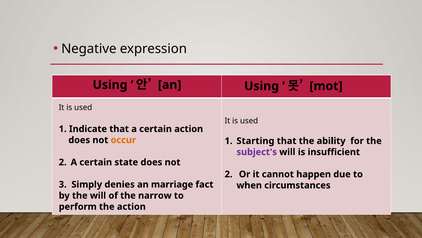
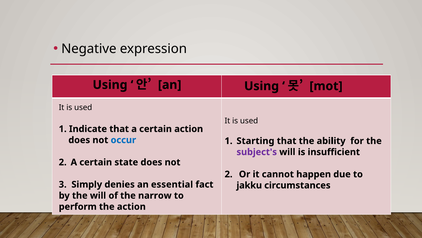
occur colour: orange -> blue (123, 140)
marriage: marriage -> essential (172, 184)
when: when -> jakku (249, 185)
